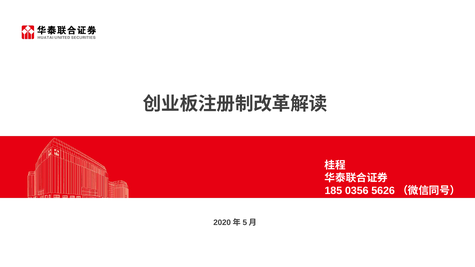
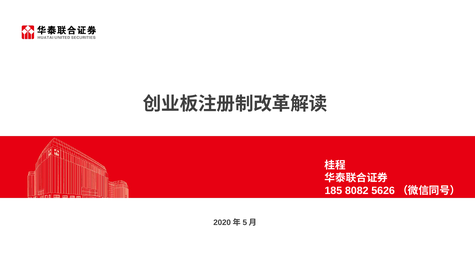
0356: 0356 -> 8082 (357, 191)
